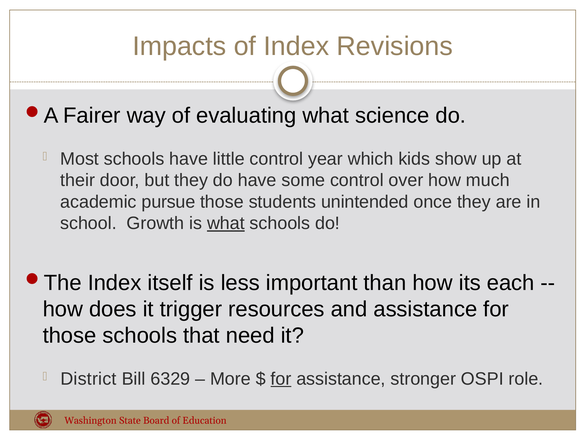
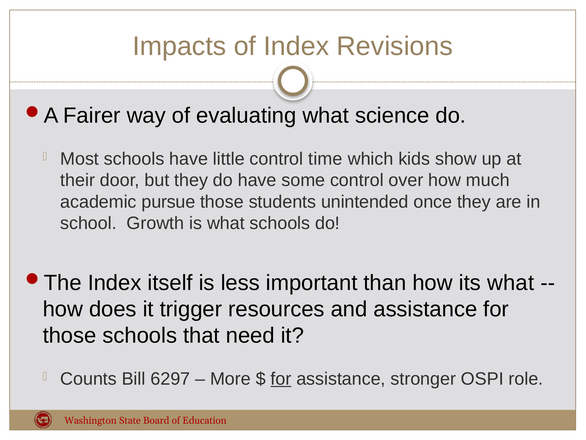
year: year -> time (325, 159)
what underline: present -> none (226, 223)
its each: each -> what (511, 282)
District: District -> Counts (89, 378)
6329: 6329 -> 6297 (170, 378)
